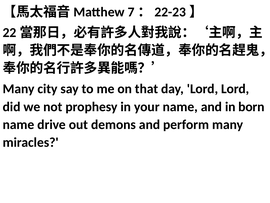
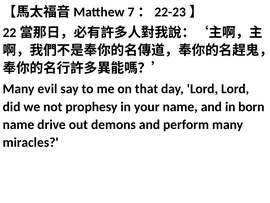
city: city -> evil (48, 89)
